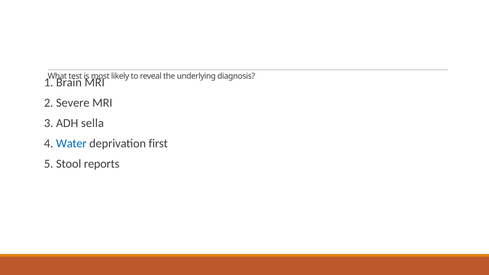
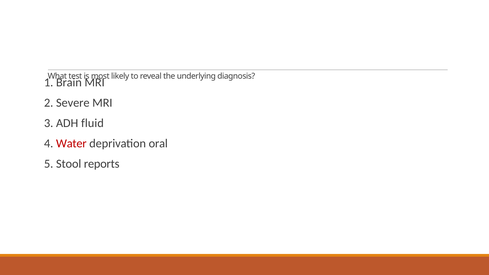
sella: sella -> fluid (92, 123)
Water colour: blue -> red (71, 143)
first: first -> oral (158, 143)
